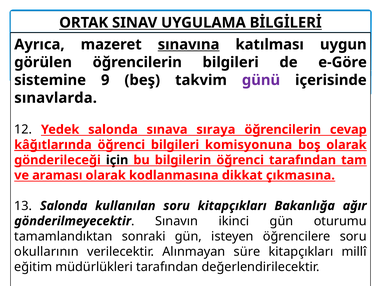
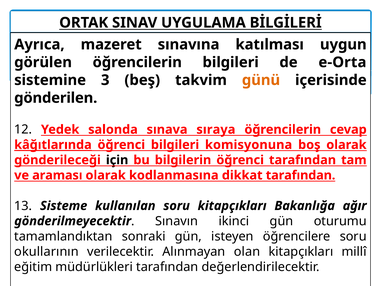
sınavına underline: present -> none (189, 44)
e-Göre: e-Göre -> e-Orta (342, 62)
9: 9 -> 3 (105, 80)
günü colour: purple -> orange (261, 80)
sınavlarda: sınavlarda -> gönderilen (56, 98)
dikkat çıkmasına: çıkmasına -> tarafından (301, 175)
13 Salonda: Salonda -> Sisteme (64, 206)
süre: süre -> olan (247, 251)
